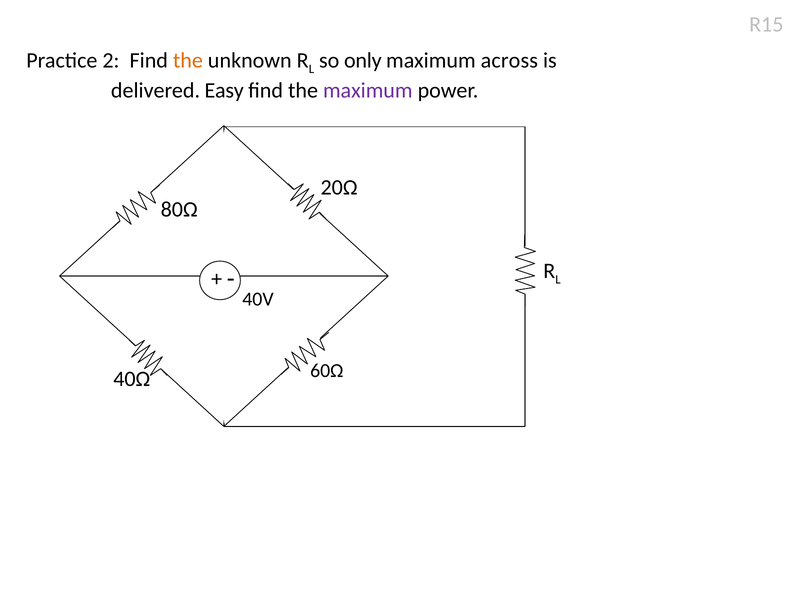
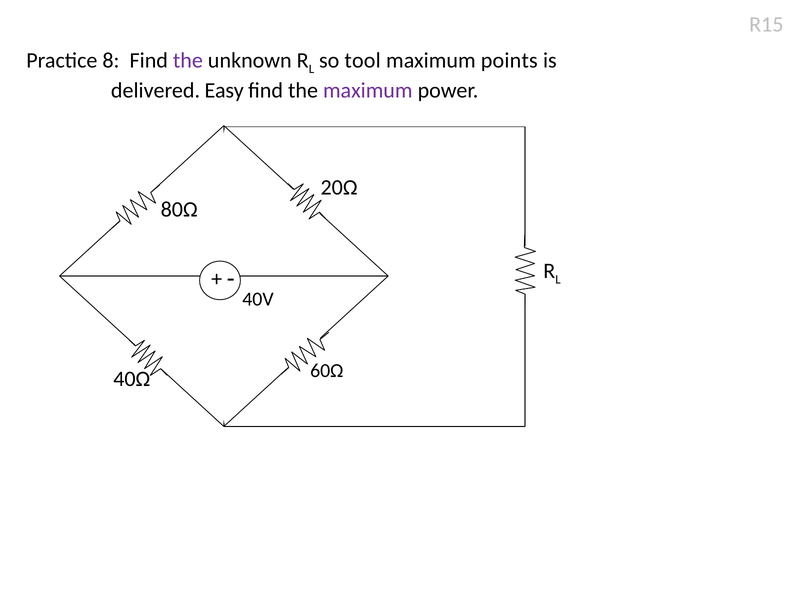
2: 2 -> 8 (111, 61)
the colour: orange -> purple (188, 61)
only: only -> tool (363, 61)
across: across -> points (509, 61)
